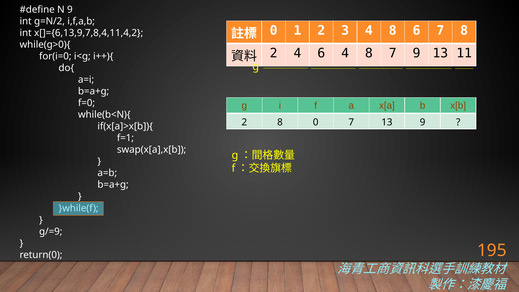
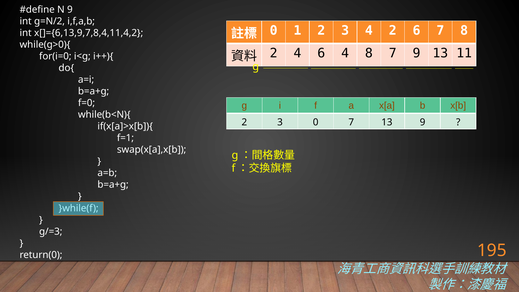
3 4 8: 8 -> 2 (393, 30)
8: 8 -> 3 (280, 122)
g/=9: g/=9 -> g/=3 (51, 231)
